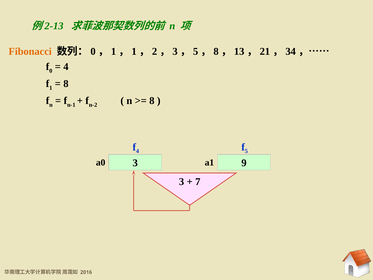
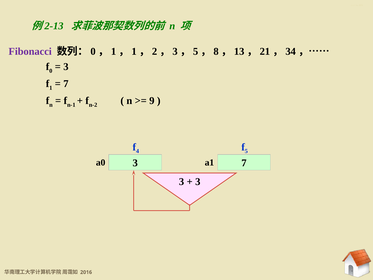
Fibonacci colour: orange -> purple (30, 52)
4: 4 -> 3 (66, 67)
8: 8 -> 7 (66, 84)
8: 8 -> 9 (152, 101)
a0 9: 9 -> 7 (244, 163)
7: 7 -> 3 (198, 182)
